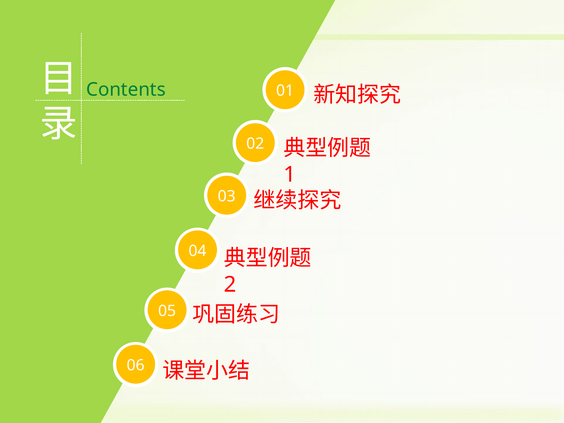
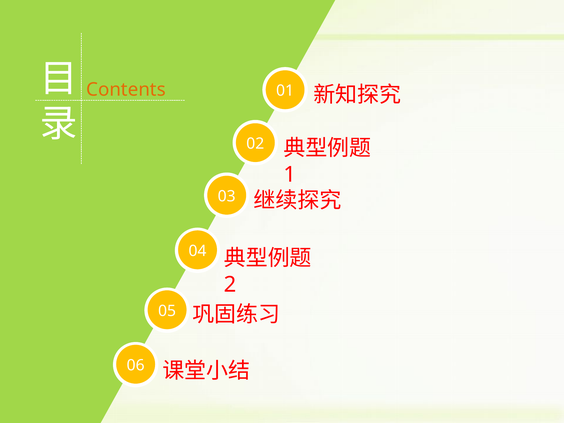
Contents colour: green -> orange (126, 90)
